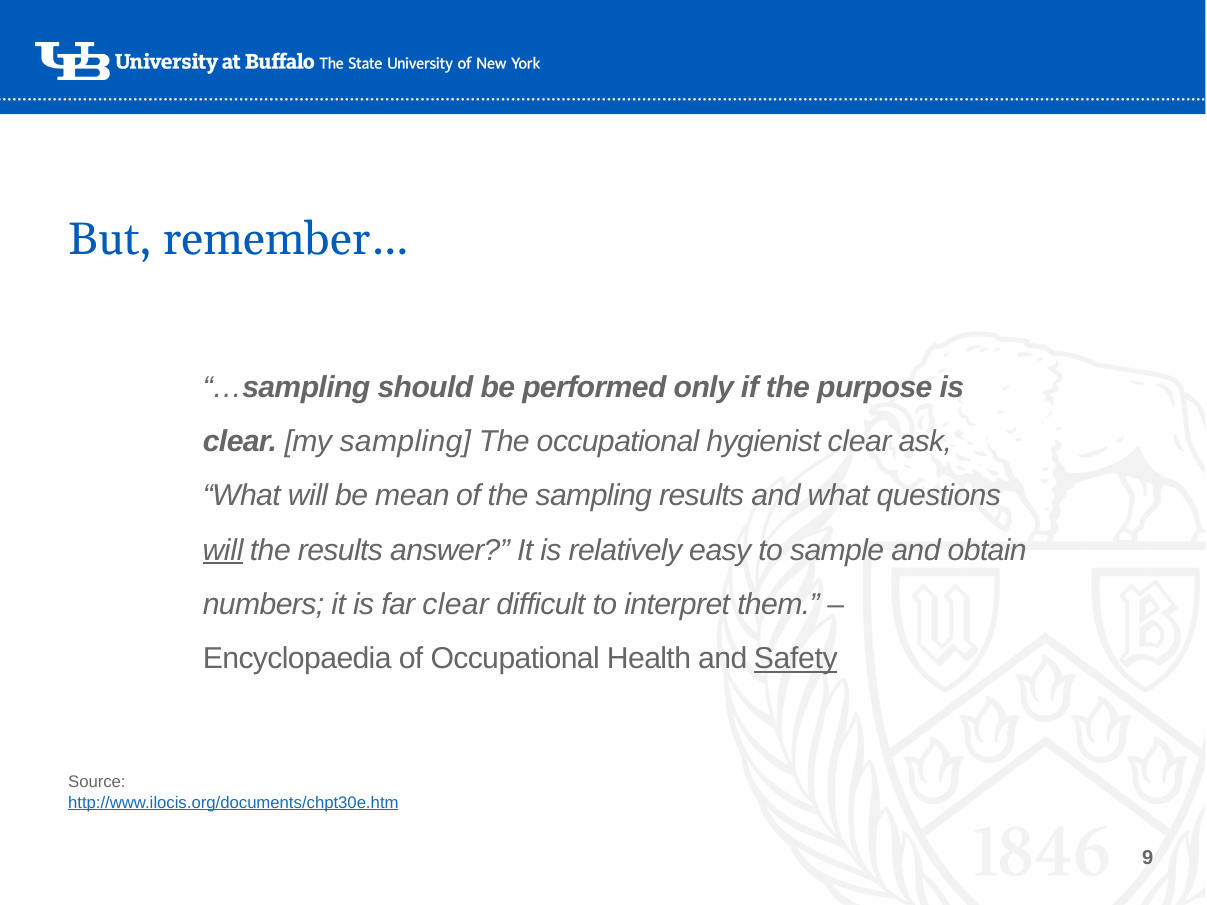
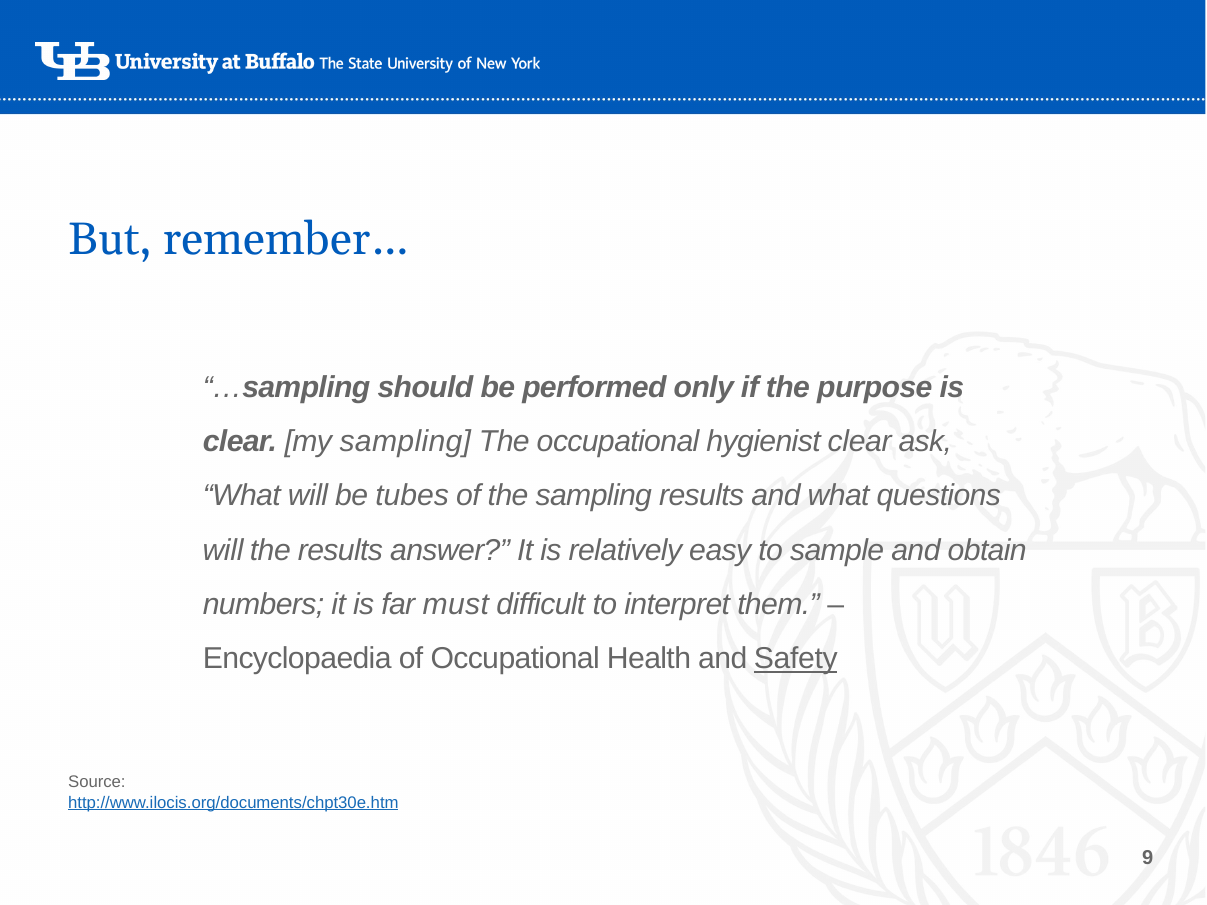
mean: mean -> tubes (412, 496)
will underline: present -> none (223, 550)
far clear: clear -> must (456, 605)
